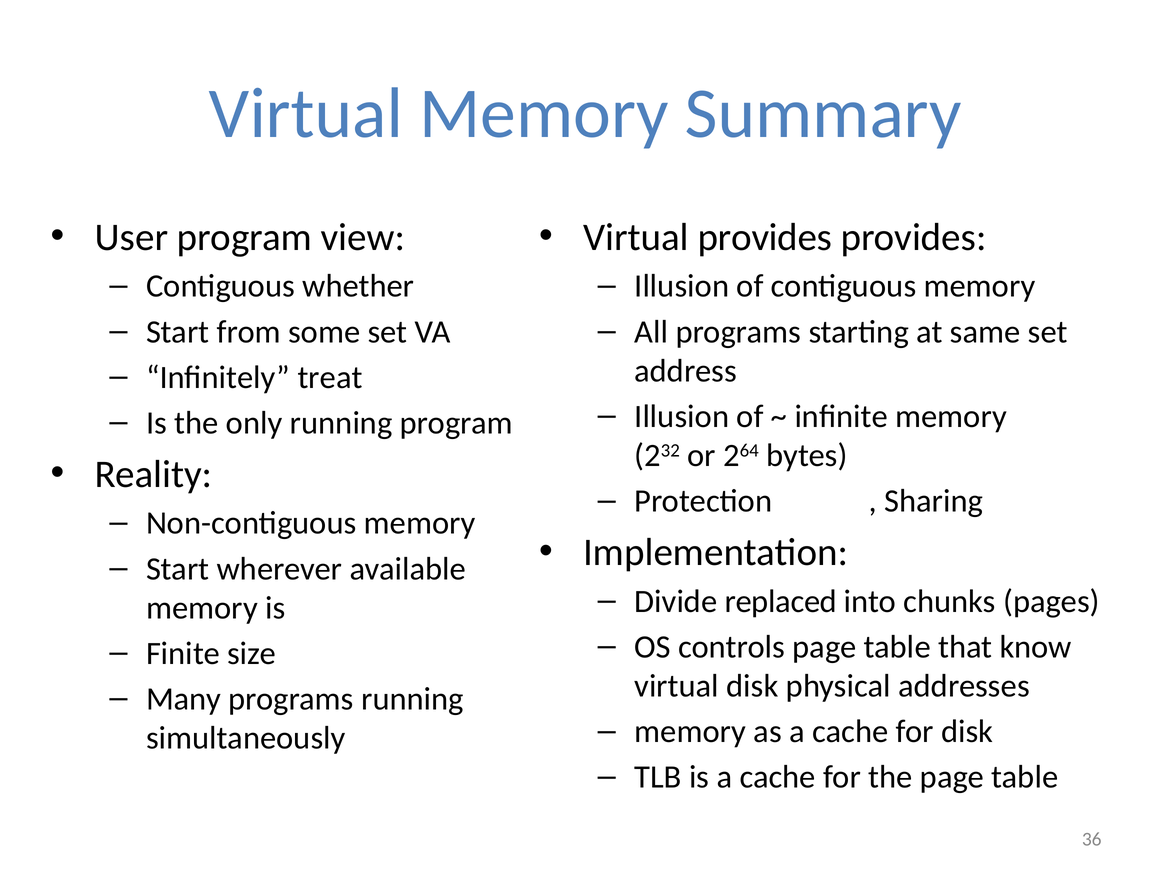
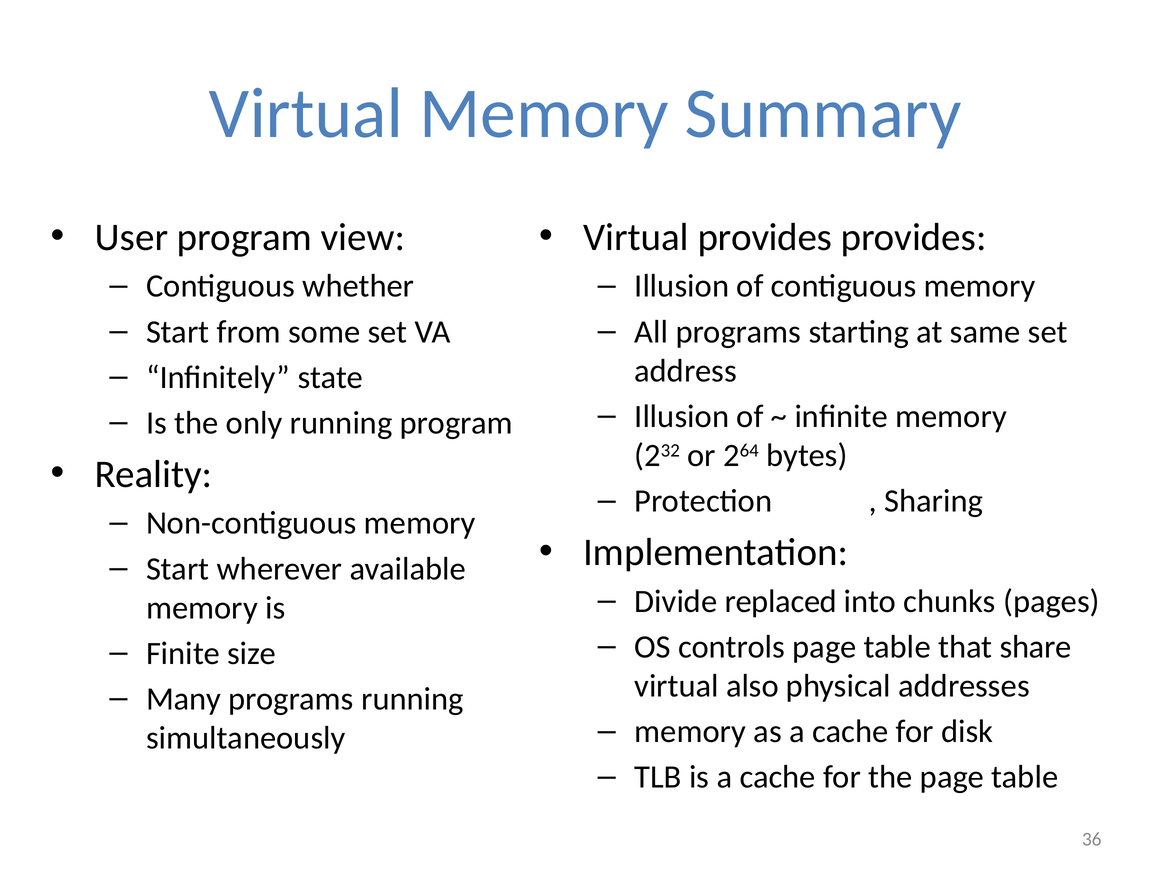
treat: treat -> state (330, 377)
know: know -> share (1036, 647)
virtual disk: disk -> also (752, 686)
